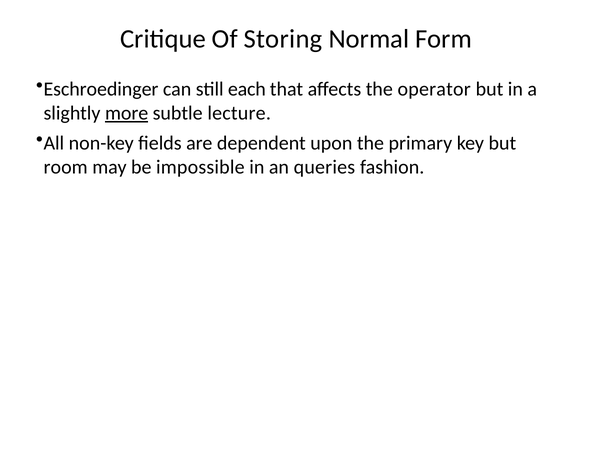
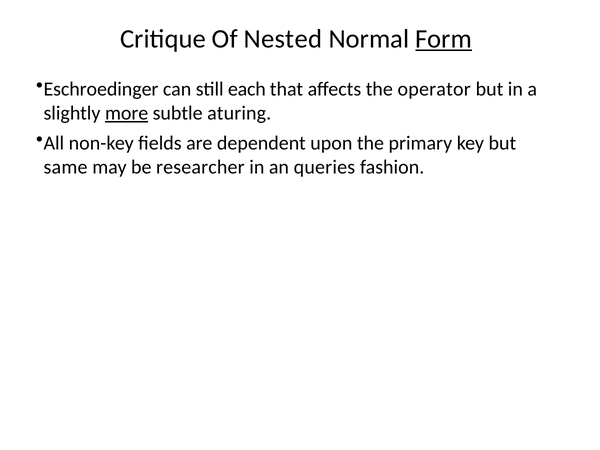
Storing: Storing -> Nested (283, 39)
Form underline: none -> present (444, 39)
lecture: lecture -> aturing (239, 113)
room: room -> same (66, 167)
impossible: impossible -> researcher (200, 167)
